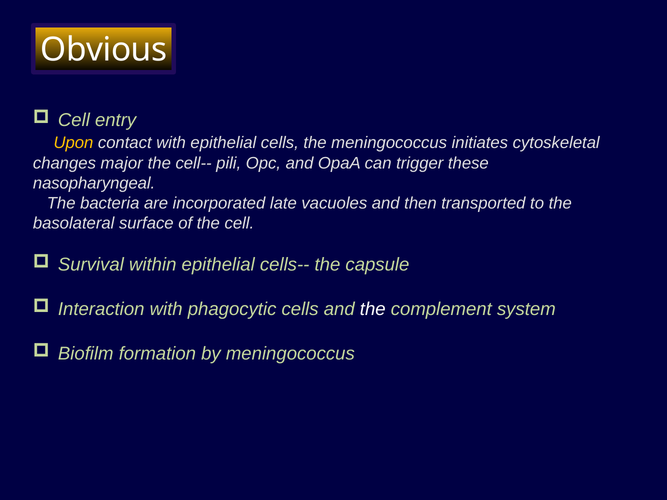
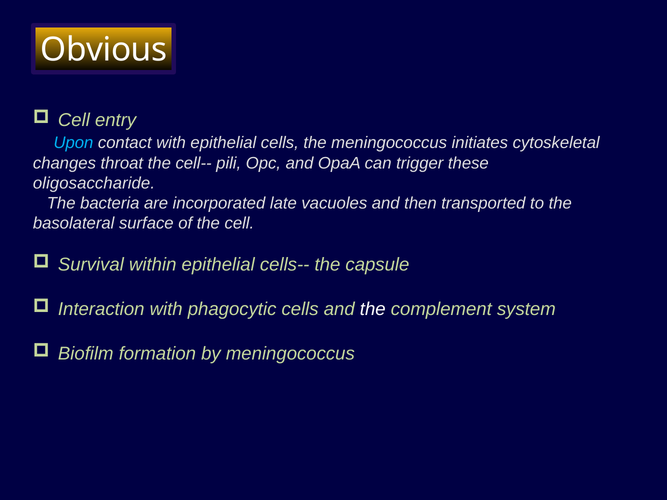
Upon colour: yellow -> light blue (73, 143)
major: major -> throat (122, 163)
nasopharyngeal: nasopharyngeal -> oligosaccharide (94, 183)
